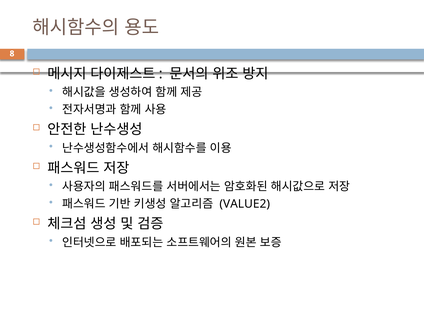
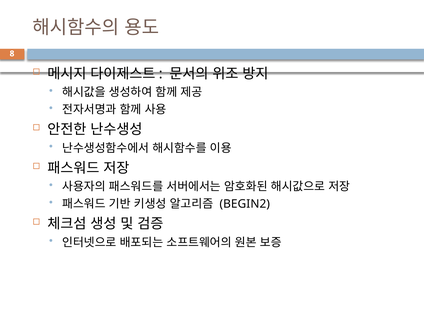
VALUE2: VALUE2 -> BEGIN2 (245, 204)
